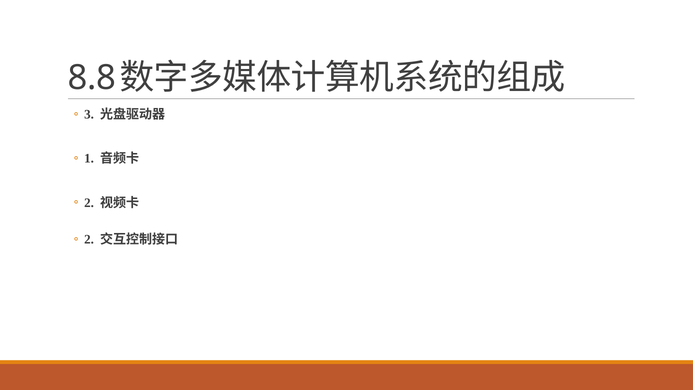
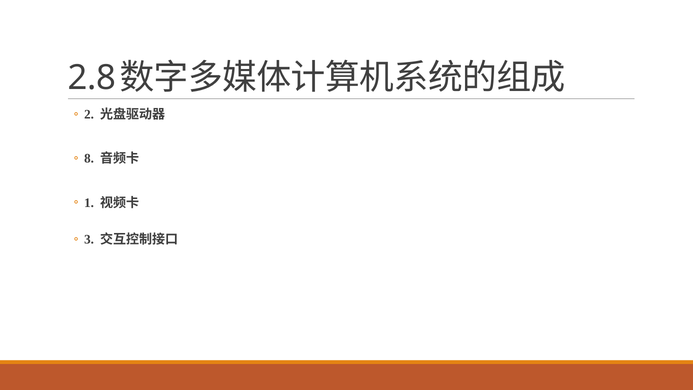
8.8: 8.8 -> 2.8 (92, 78)
3: 3 -> 2 (89, 114)
1: 1 -> 8 (89, 159)
2: 2 -> 1 (89, 203)
2: 2 -> 3 (89, 239)
